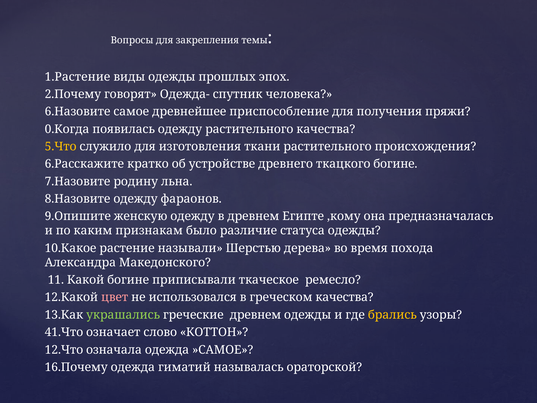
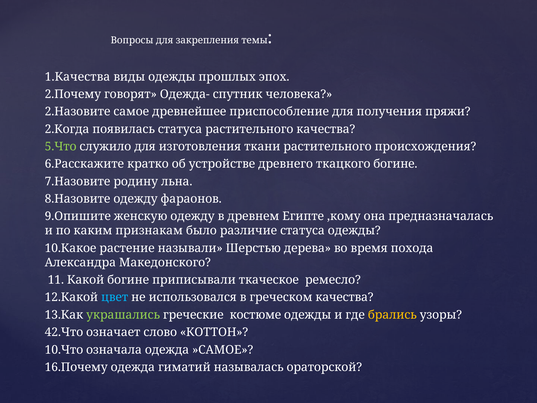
1.Растение: 1.Растение -> 1.Качества (77, 77)
6.Назовите: 6.Назовите -> 2.Назовите (78, 112)
0.Когда: 0.Когда -> 2.Когда (67, 129)
появилась одежду: одежду -> статуса (180, 129)
5.Что colour: yellow -> light green (61, 146)
цвет colour: pink -> light blue (115, 297)
греческие древнем: древнем -> костюме (255, 315)
41.Что: 41.Что -> 42.Что (64, 332)
12.Что: 12.Что -> 10.Что (64, 350)
